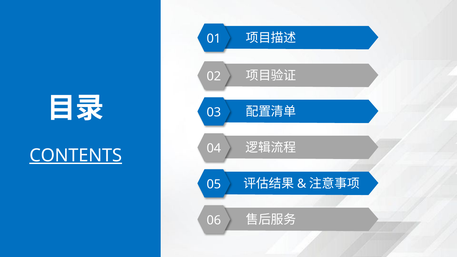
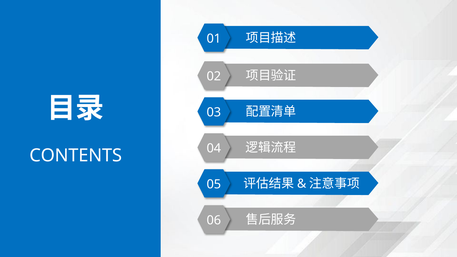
CONTENTS underline: present -> none (76, 156)
